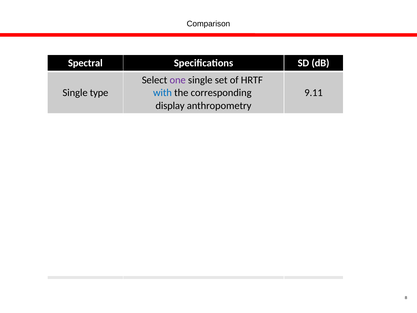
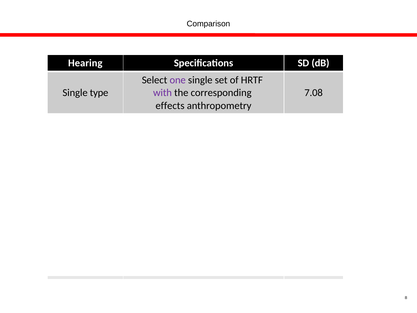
Spectral: Spectral -> Hearing (85, 63)
with colour: blue -> purple (162, 93)
9.11: 9.11 -> 7.08 (314, 93)
display: display -> effects (170, 106)
